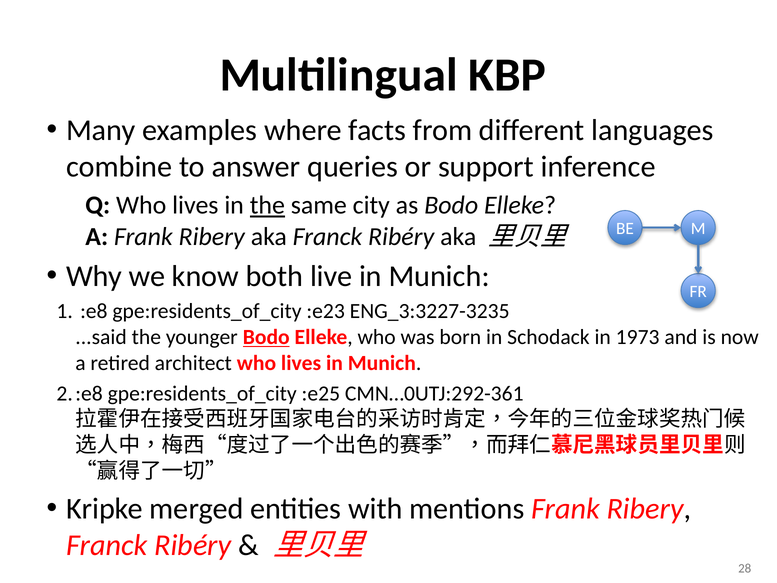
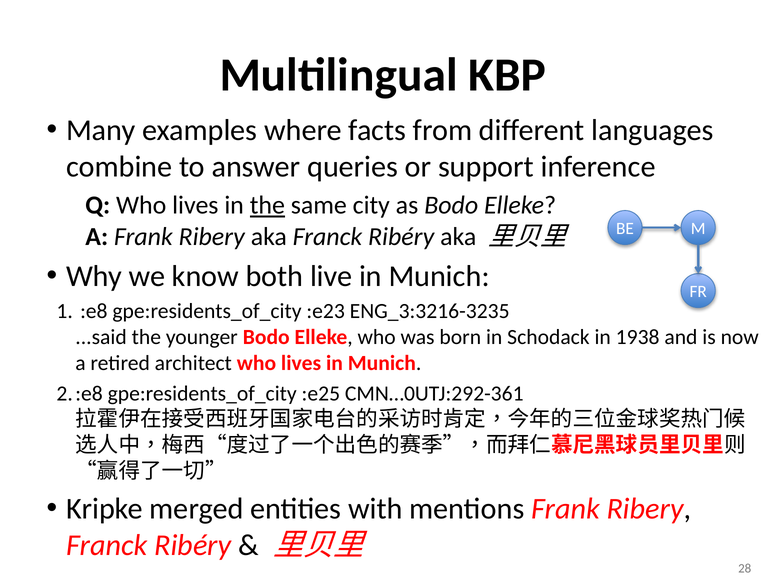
ENG_3:3227-3235: ENG_3:3227-3235 -> ENG_3:3216-3235 (430, 311)
Bodo underline: present -> none (266, 337)
1973: 1973 -> 1938 (638, 337)
